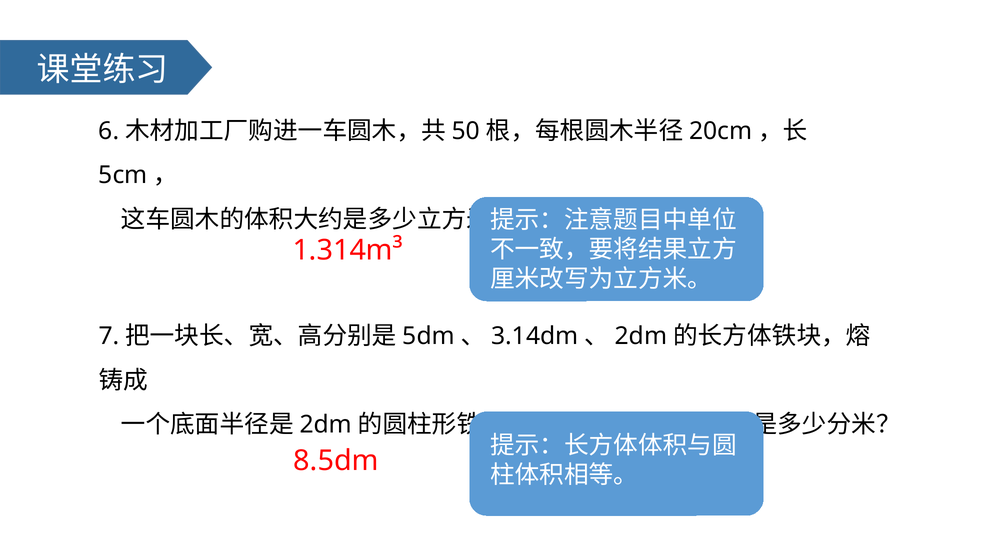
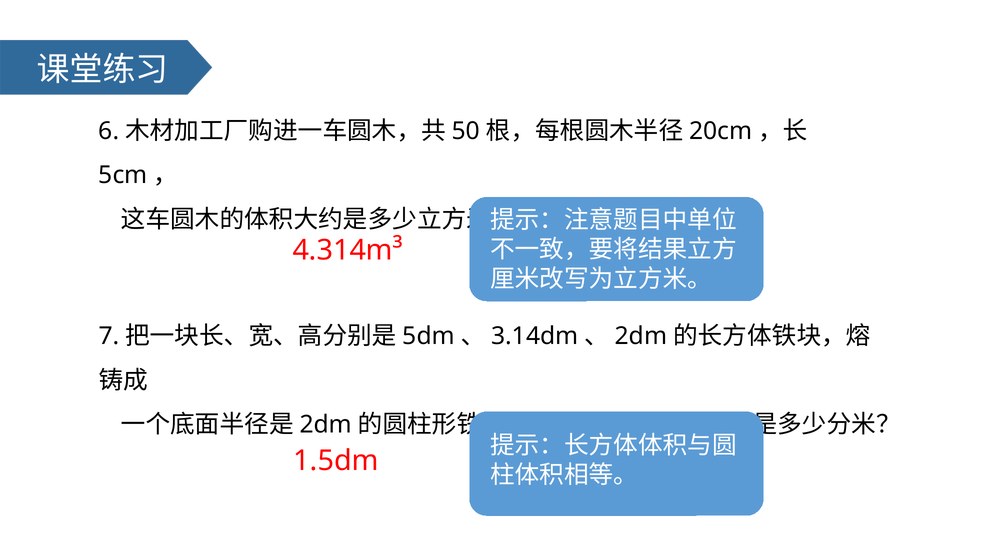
1.314m³: 1.314m³ -> 4.314m³ (348, 250)
8.5dm: 8.5dm -> 1.5dm (336, 461)
